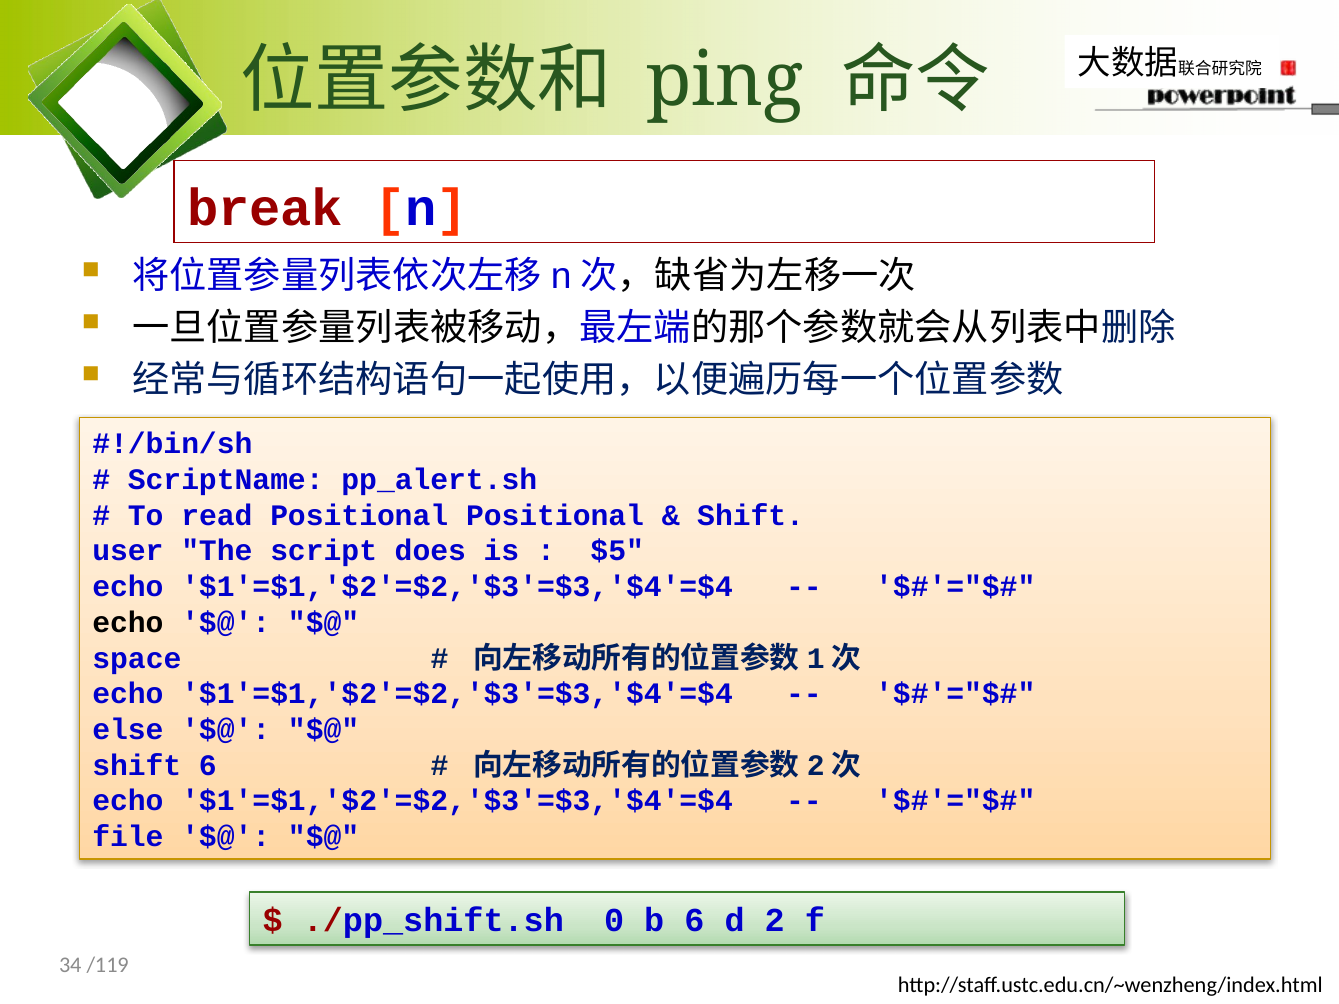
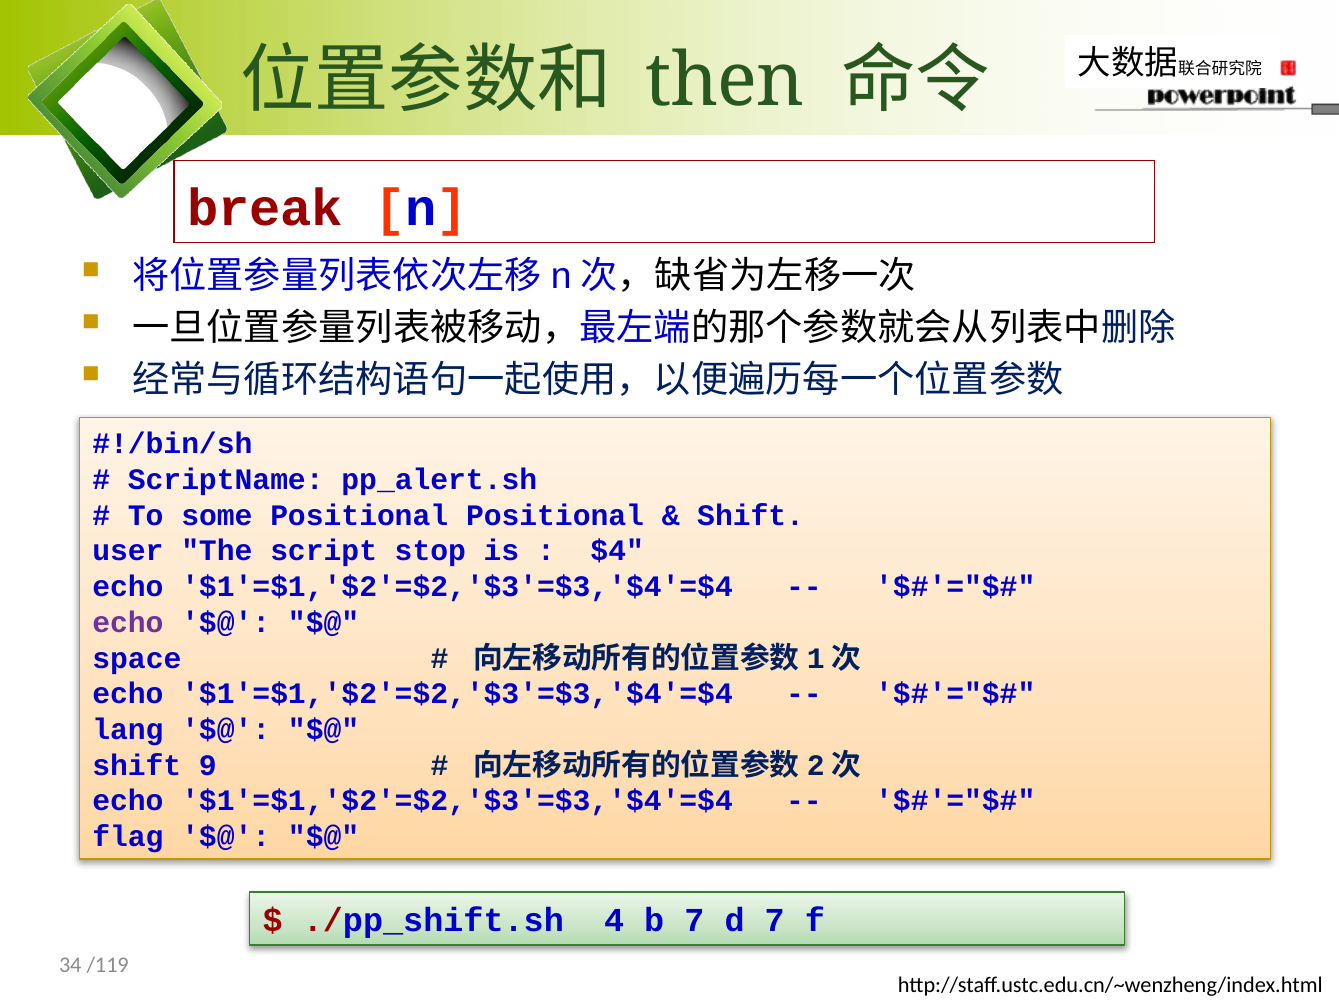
ping: ping -> then (725, 81)
read: read -> some (217, 516)
does: does -> stop (430, 551)
$5: $5 -> $4 (617, 551)
echo colour: black -> purple (128, 623)
else: else -> lang (128, 730)
shift 6: 6 -> 9 (208, 765)
file: file -> flag (128, 837)
0: 0 -> 4 (614, 921)
b 6: 6 -> 7 (694, 921)
d 2: 2 -> 7 (775, 921)
